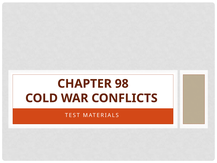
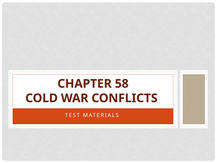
98: 98 -> 58 (122, 84)
